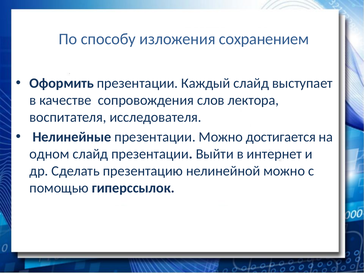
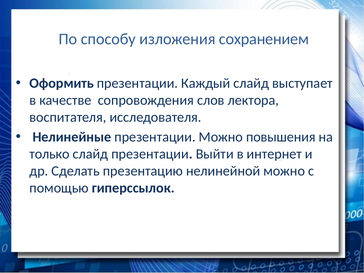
достигается: достигается -> повышения (281, 137)
одном: одном -> только (50, 154)
